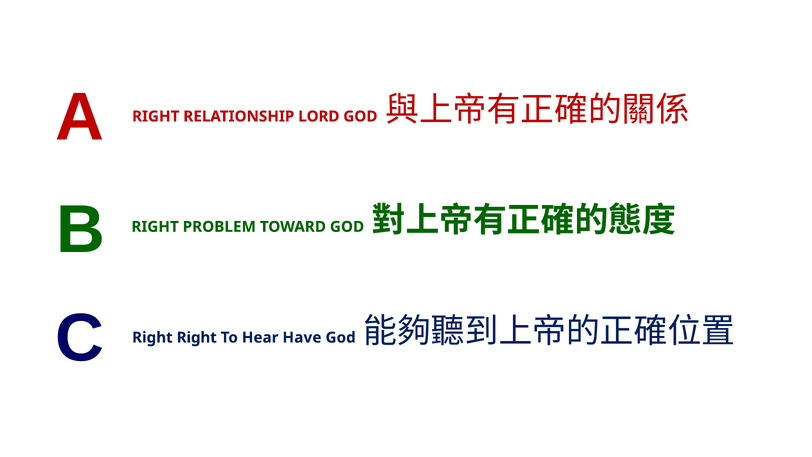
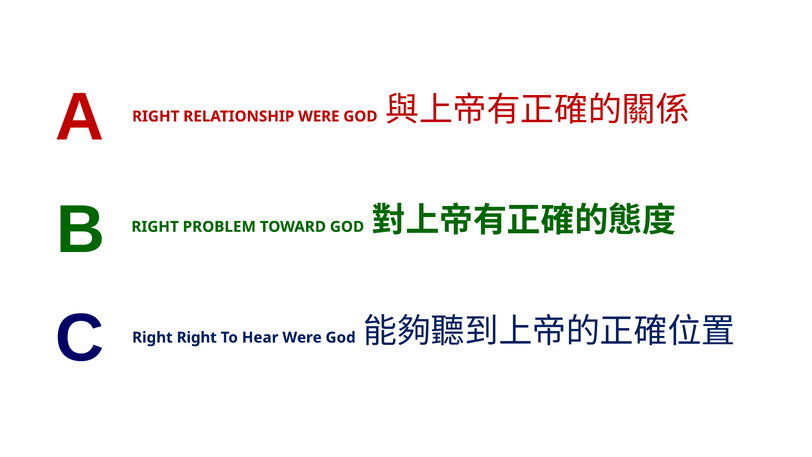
RELATIONSHIP LORD: LORD -> WERE (319, 116)
Hear Have: Have -> Were (302, 337)
